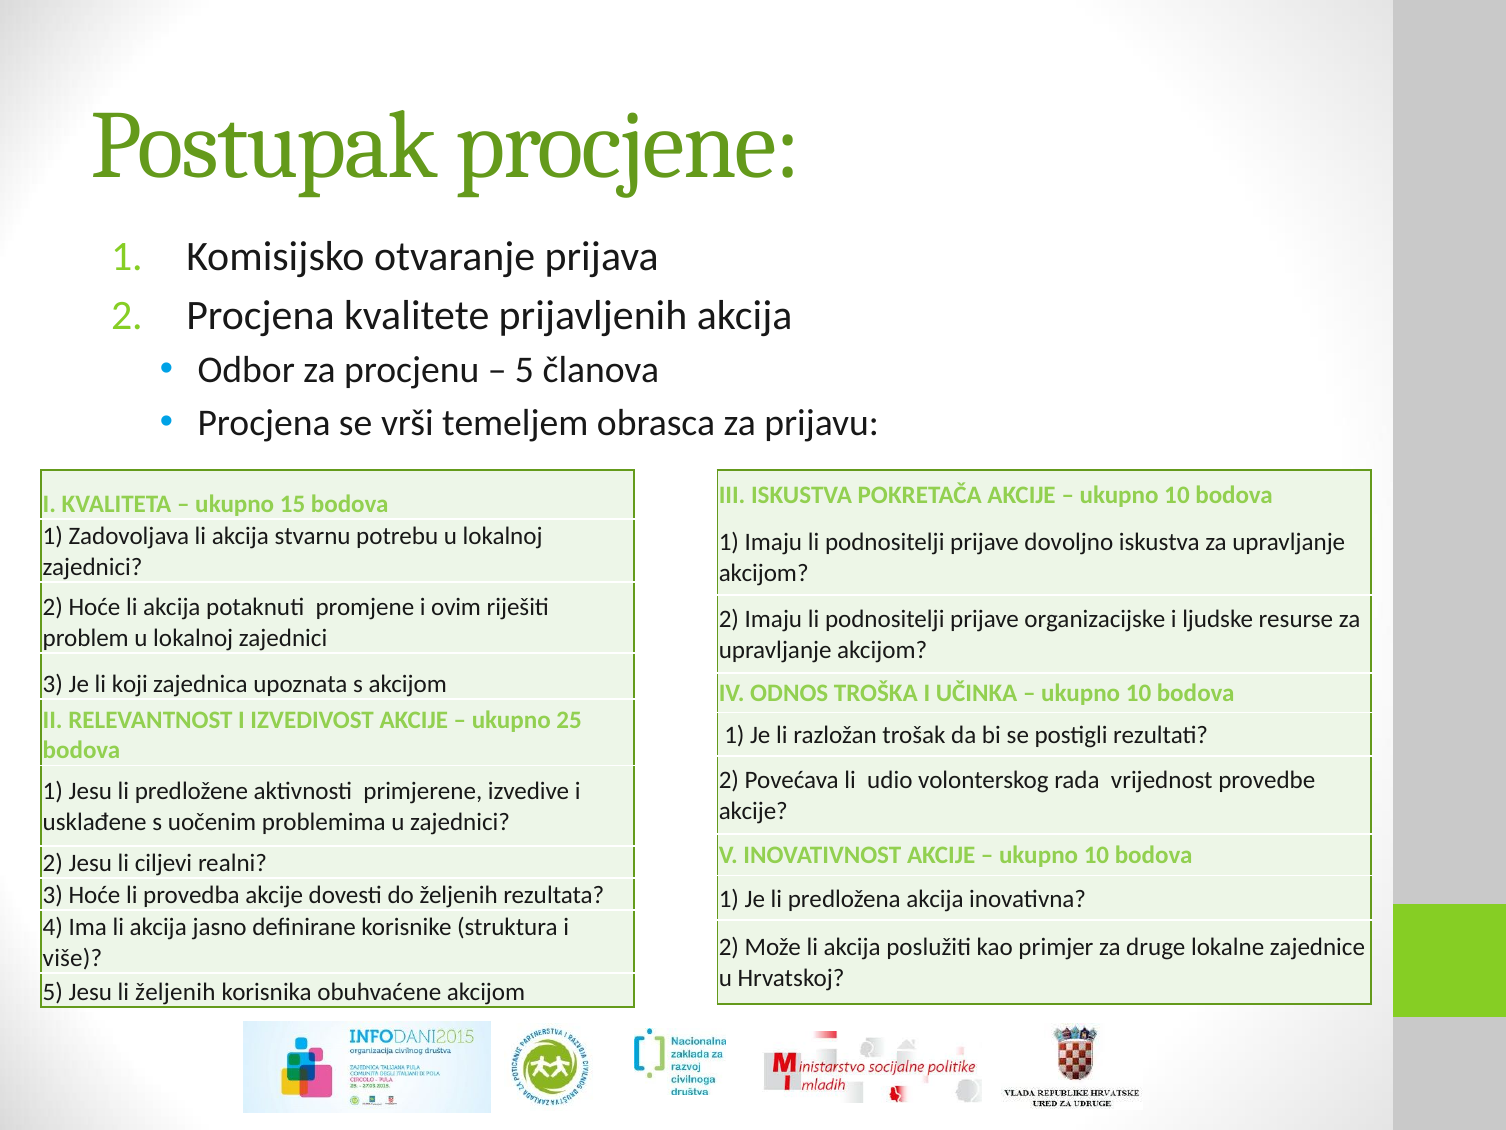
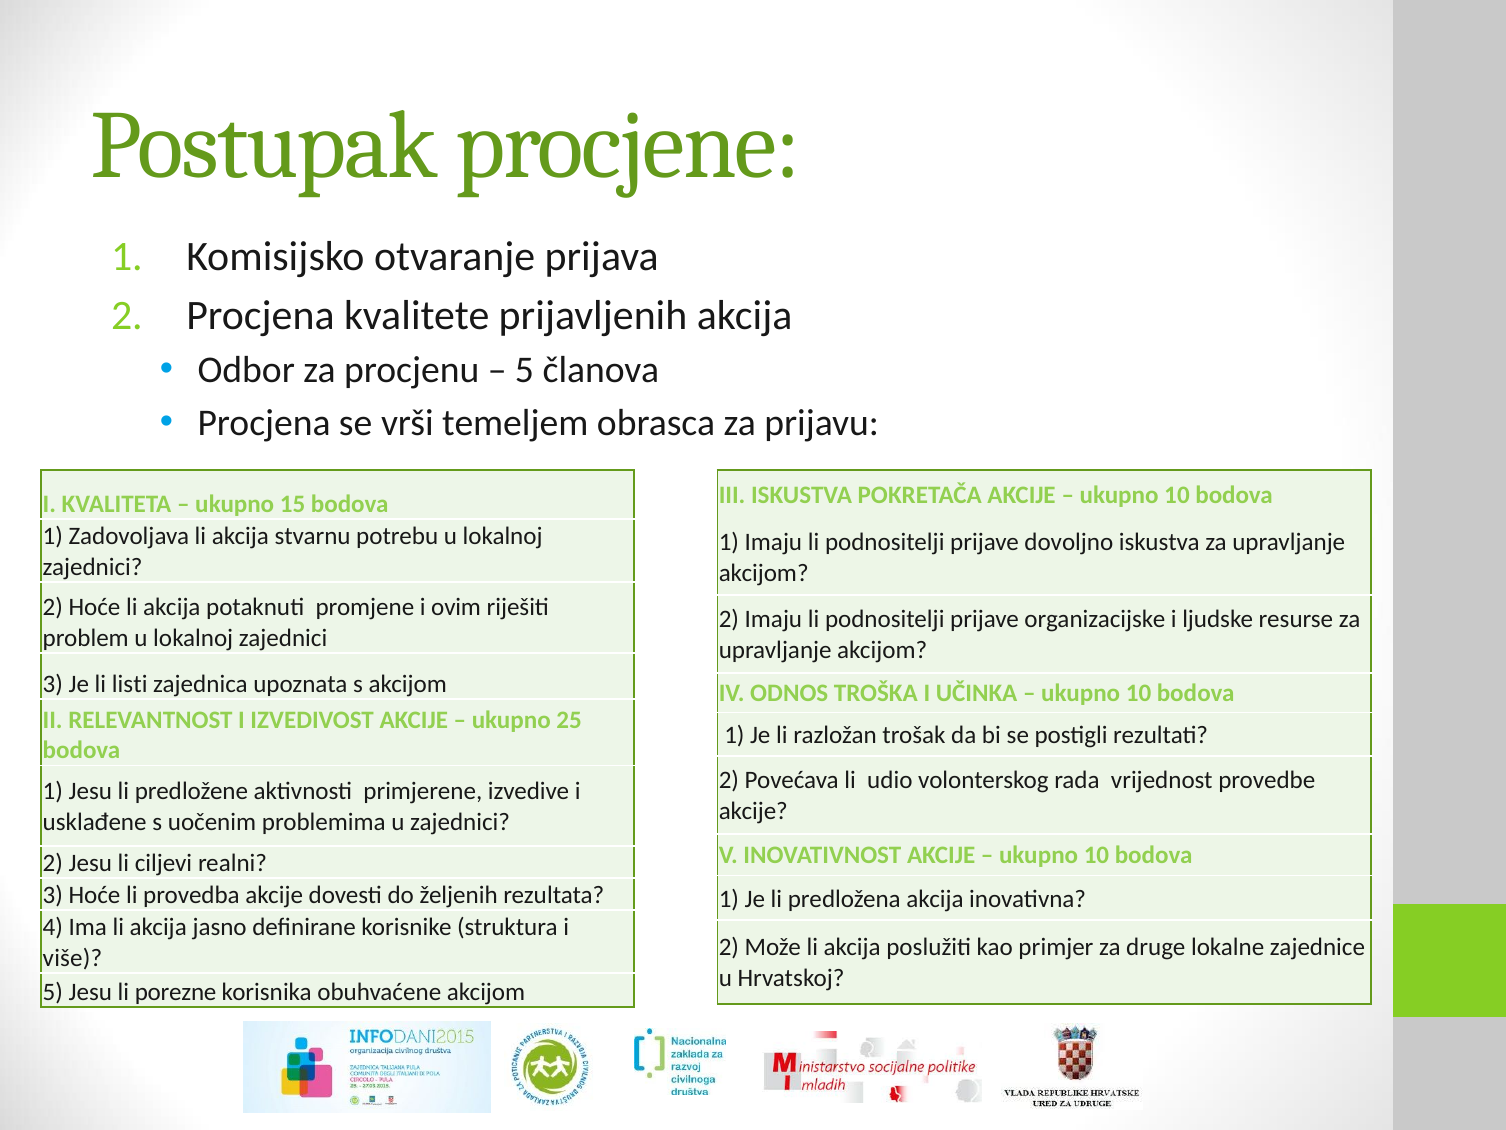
koji: koji -> listi (130, 684)
li željenih: željenih -> porezne (176, 991)
